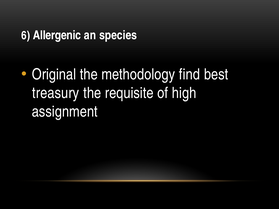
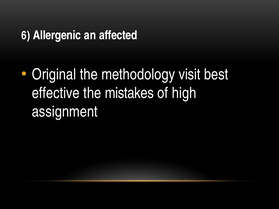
species: species -> affected (118, 35)
find: find -> visit (190, 75)
treasury: treasury -> effective (56, 93)
requisite: requisite -> mistakes (129, 93)
